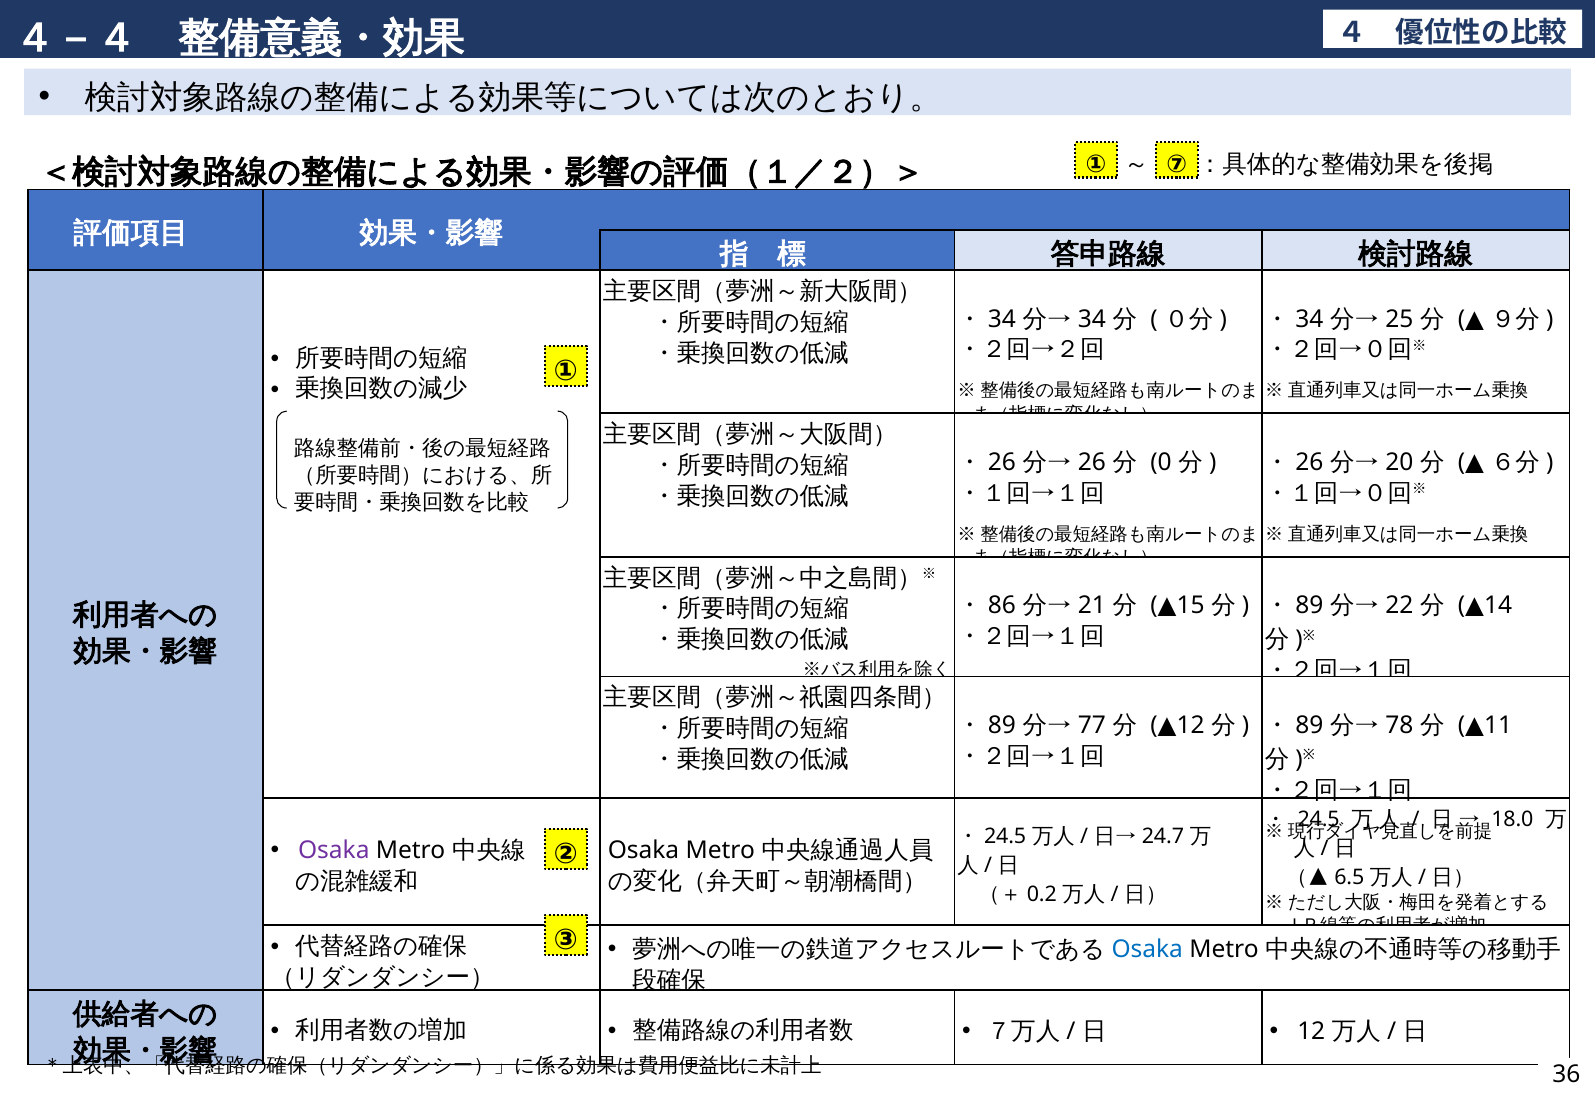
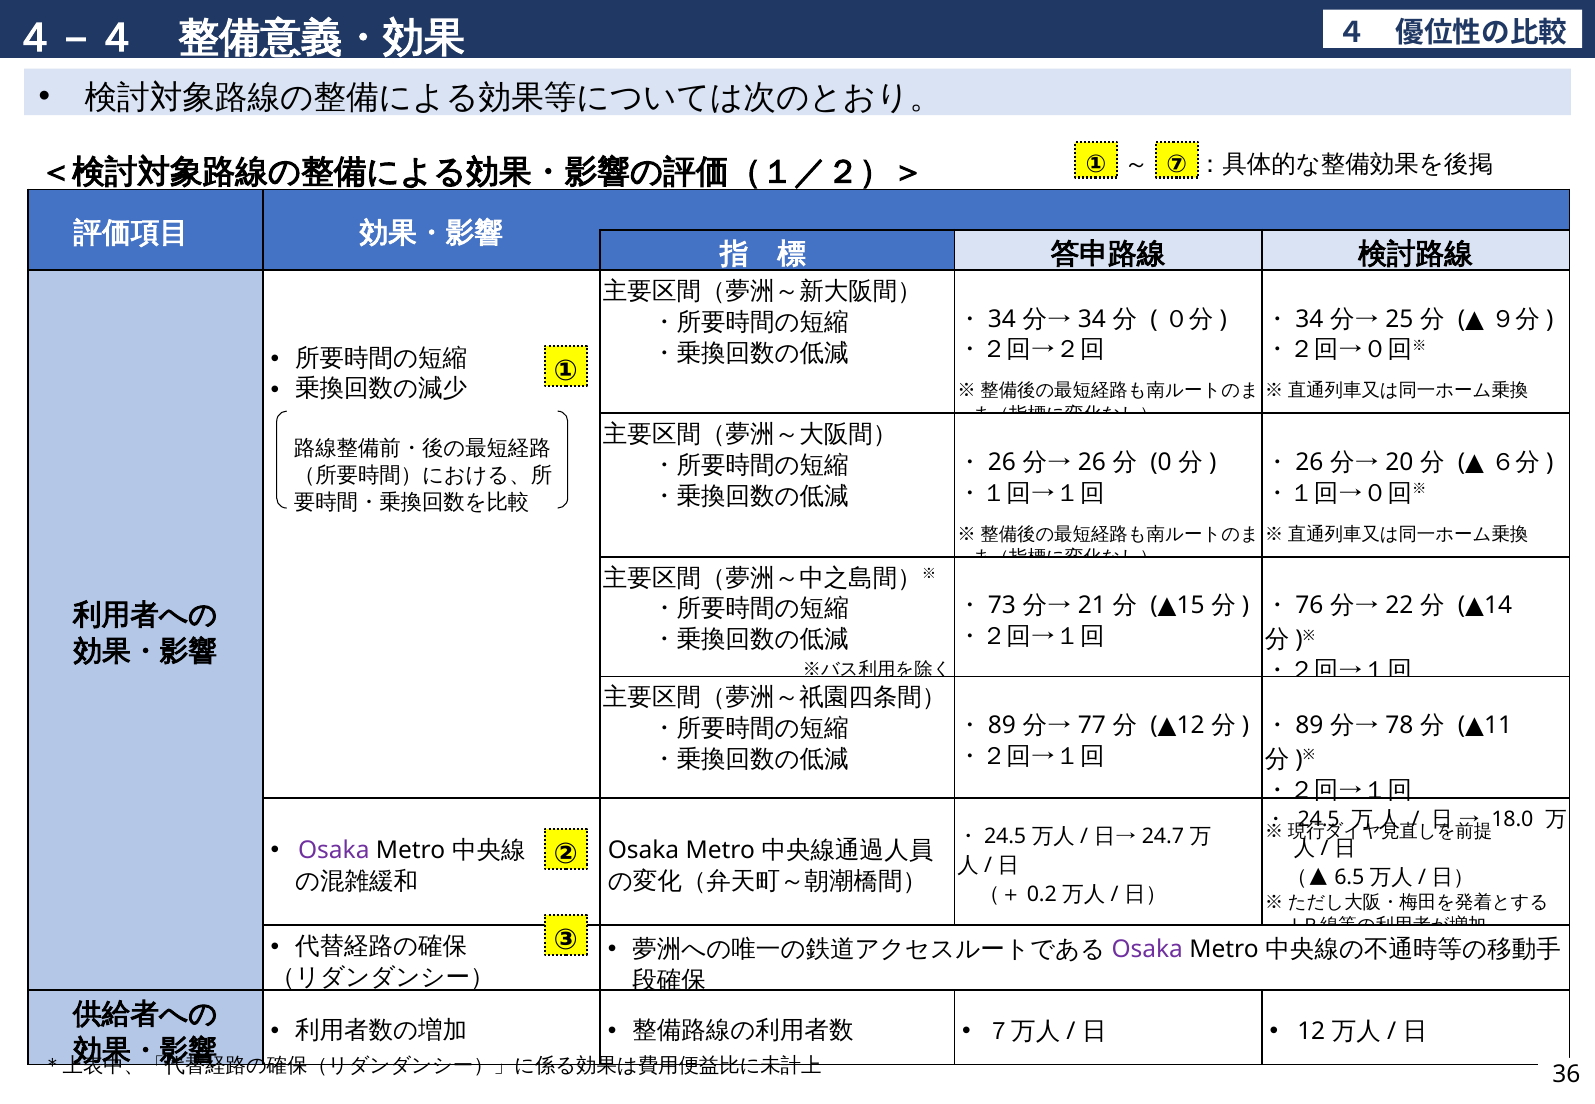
86: 86 -> 73 (1002, 606)
89: 89 -> 76 (1310, 606)
Osaka colour: blue -> purple (1147, 949)
